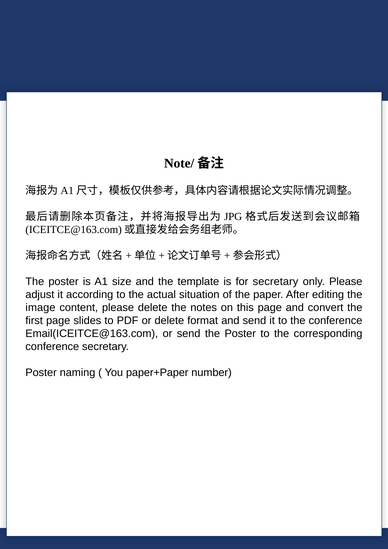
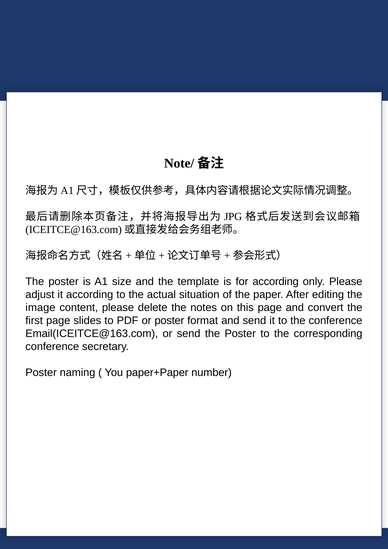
for secretary: secretary -> according (276, 282)
or delete: delete -> poster (169, 321)
